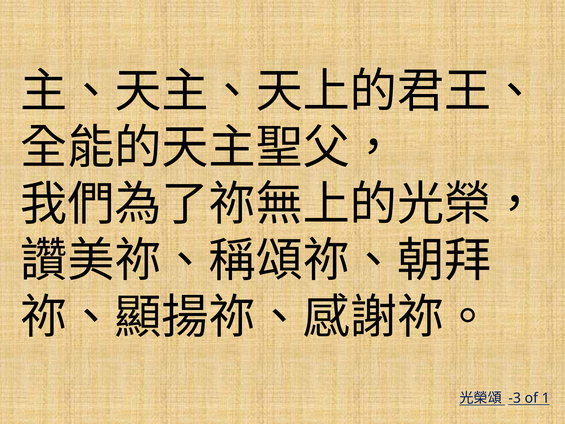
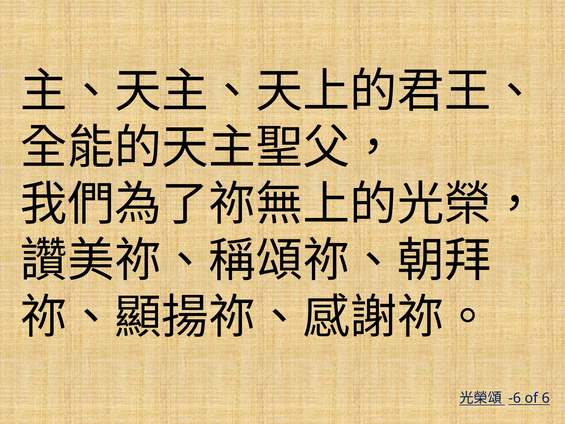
-3: -3 -> -6 (515, 398)
1: 1 -> 6 (546, 398)
